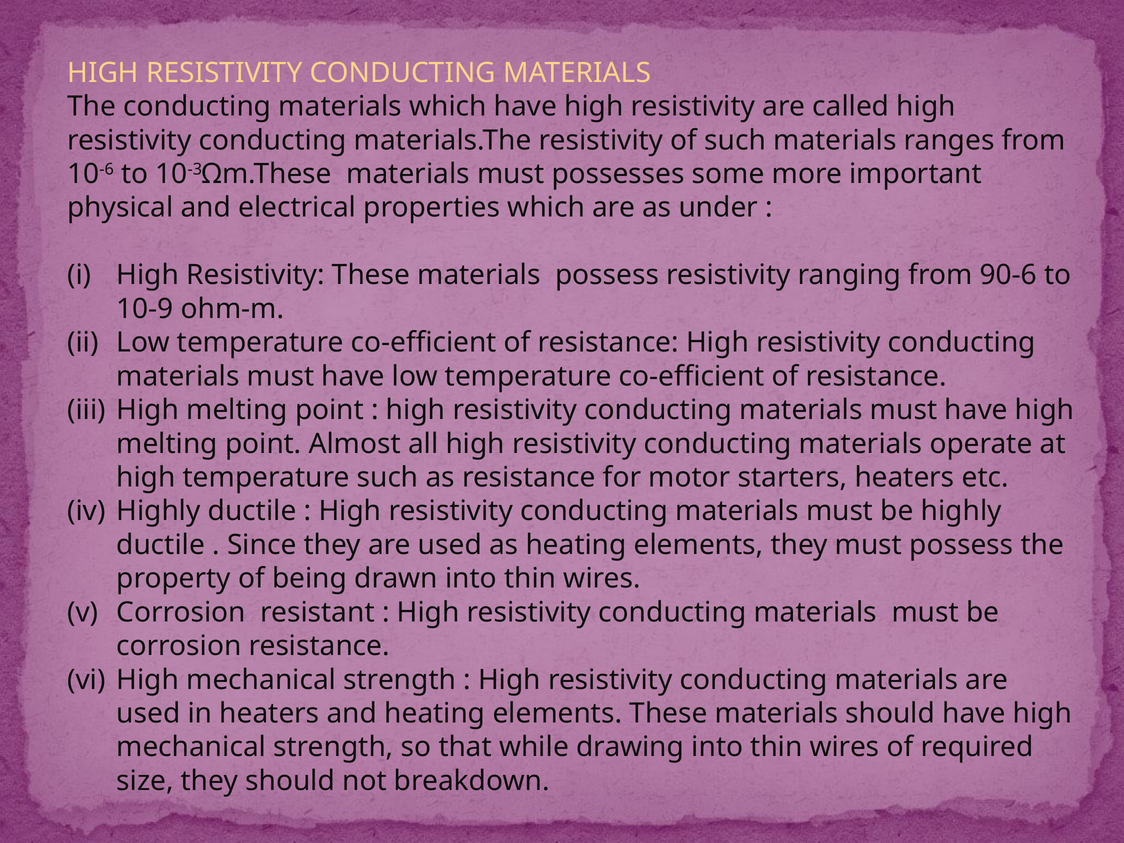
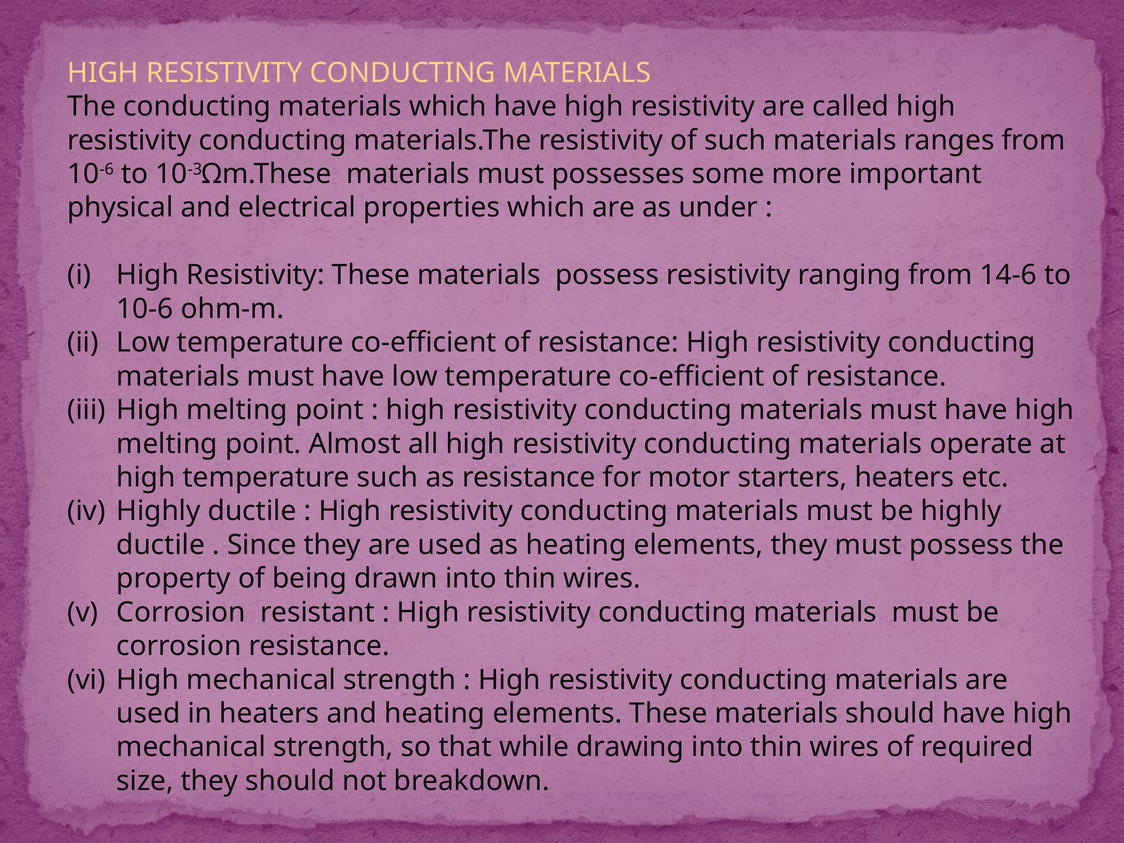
90-6: 90-6 -> 14-6 (1008, 275)
10-9: 10-9 -> 10-6 (145, 309)
